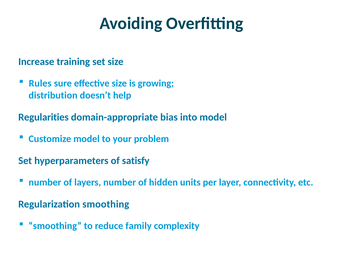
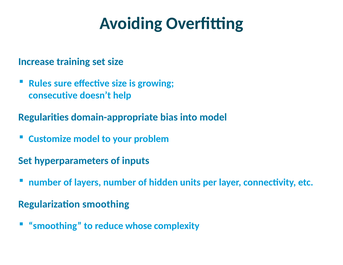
distribution: distribution -> consecutive (53, 95)
satisfy: satisfy -> inputs (136, 161)
family: family -> whose (139, 226)
